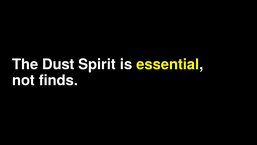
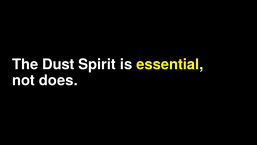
finds: finds -> does (58, 80)
